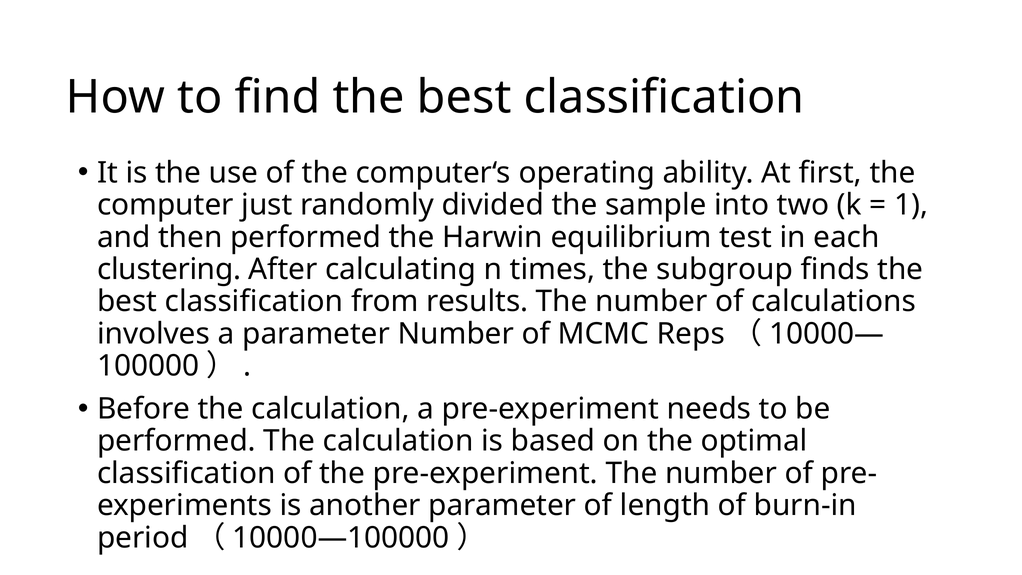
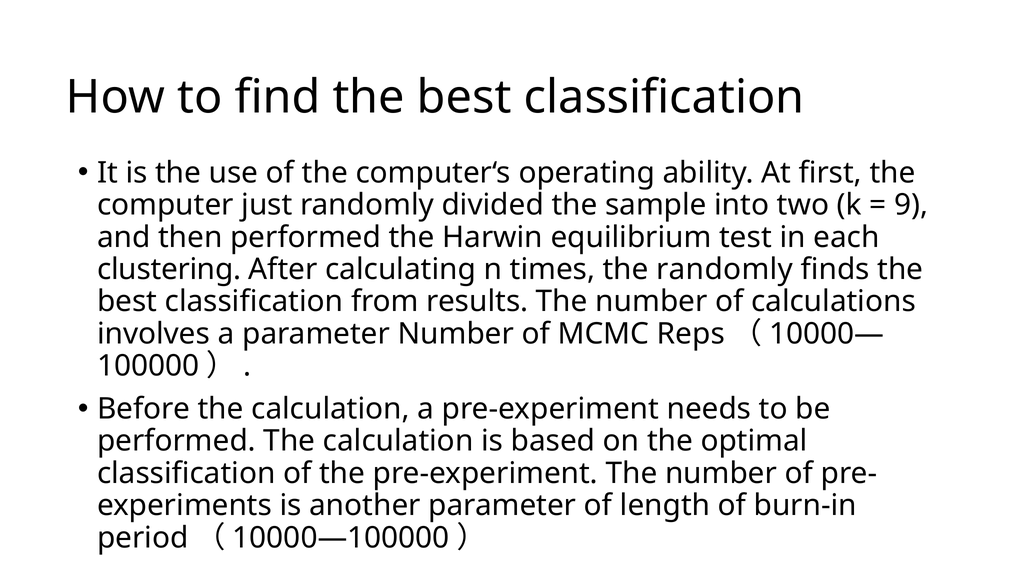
1: 1 -> 9 (911, 205)
the subgroup: subgroup -> randomly (725, 269)
